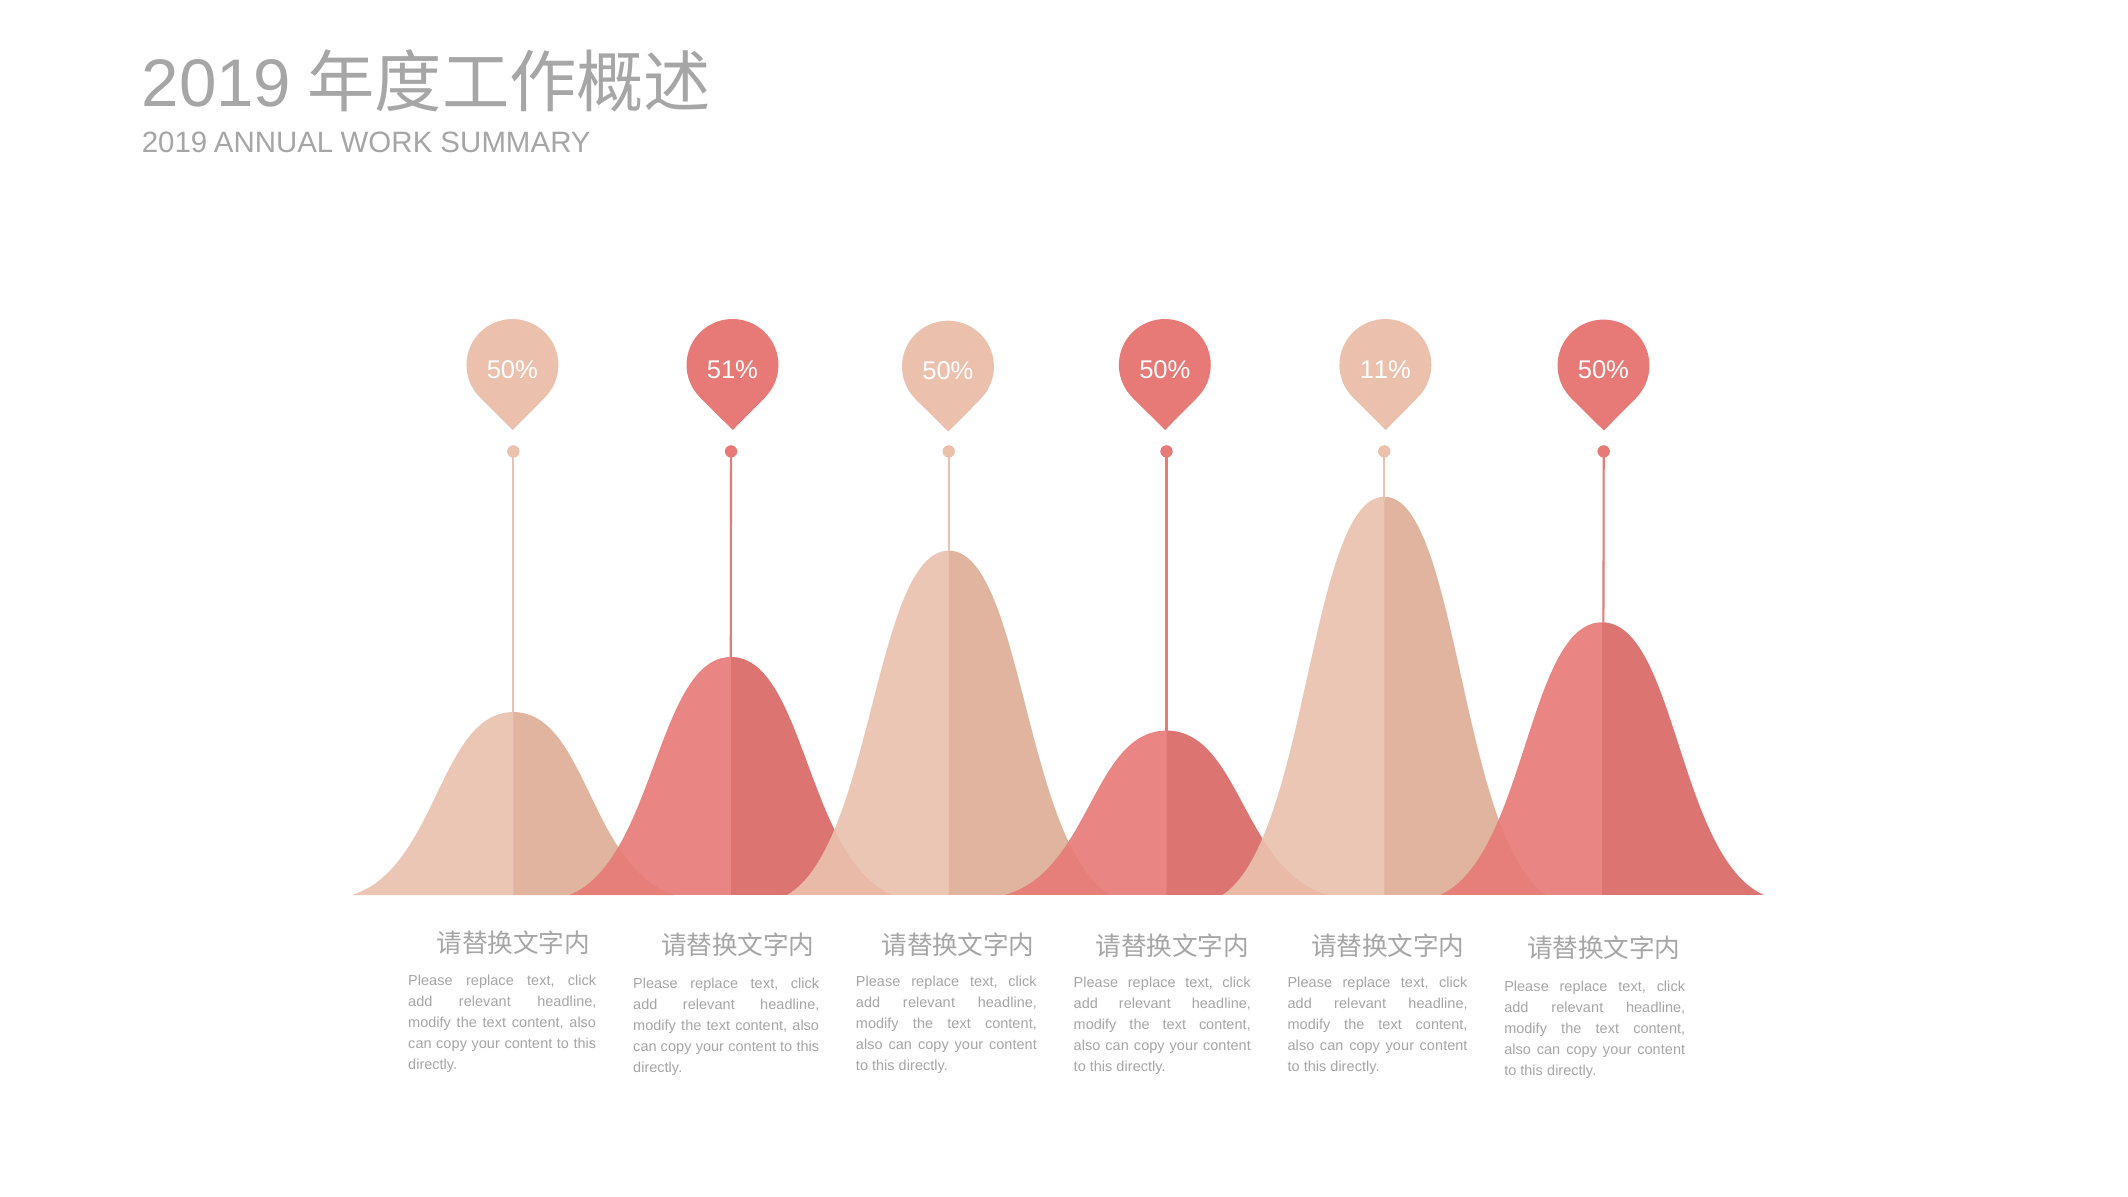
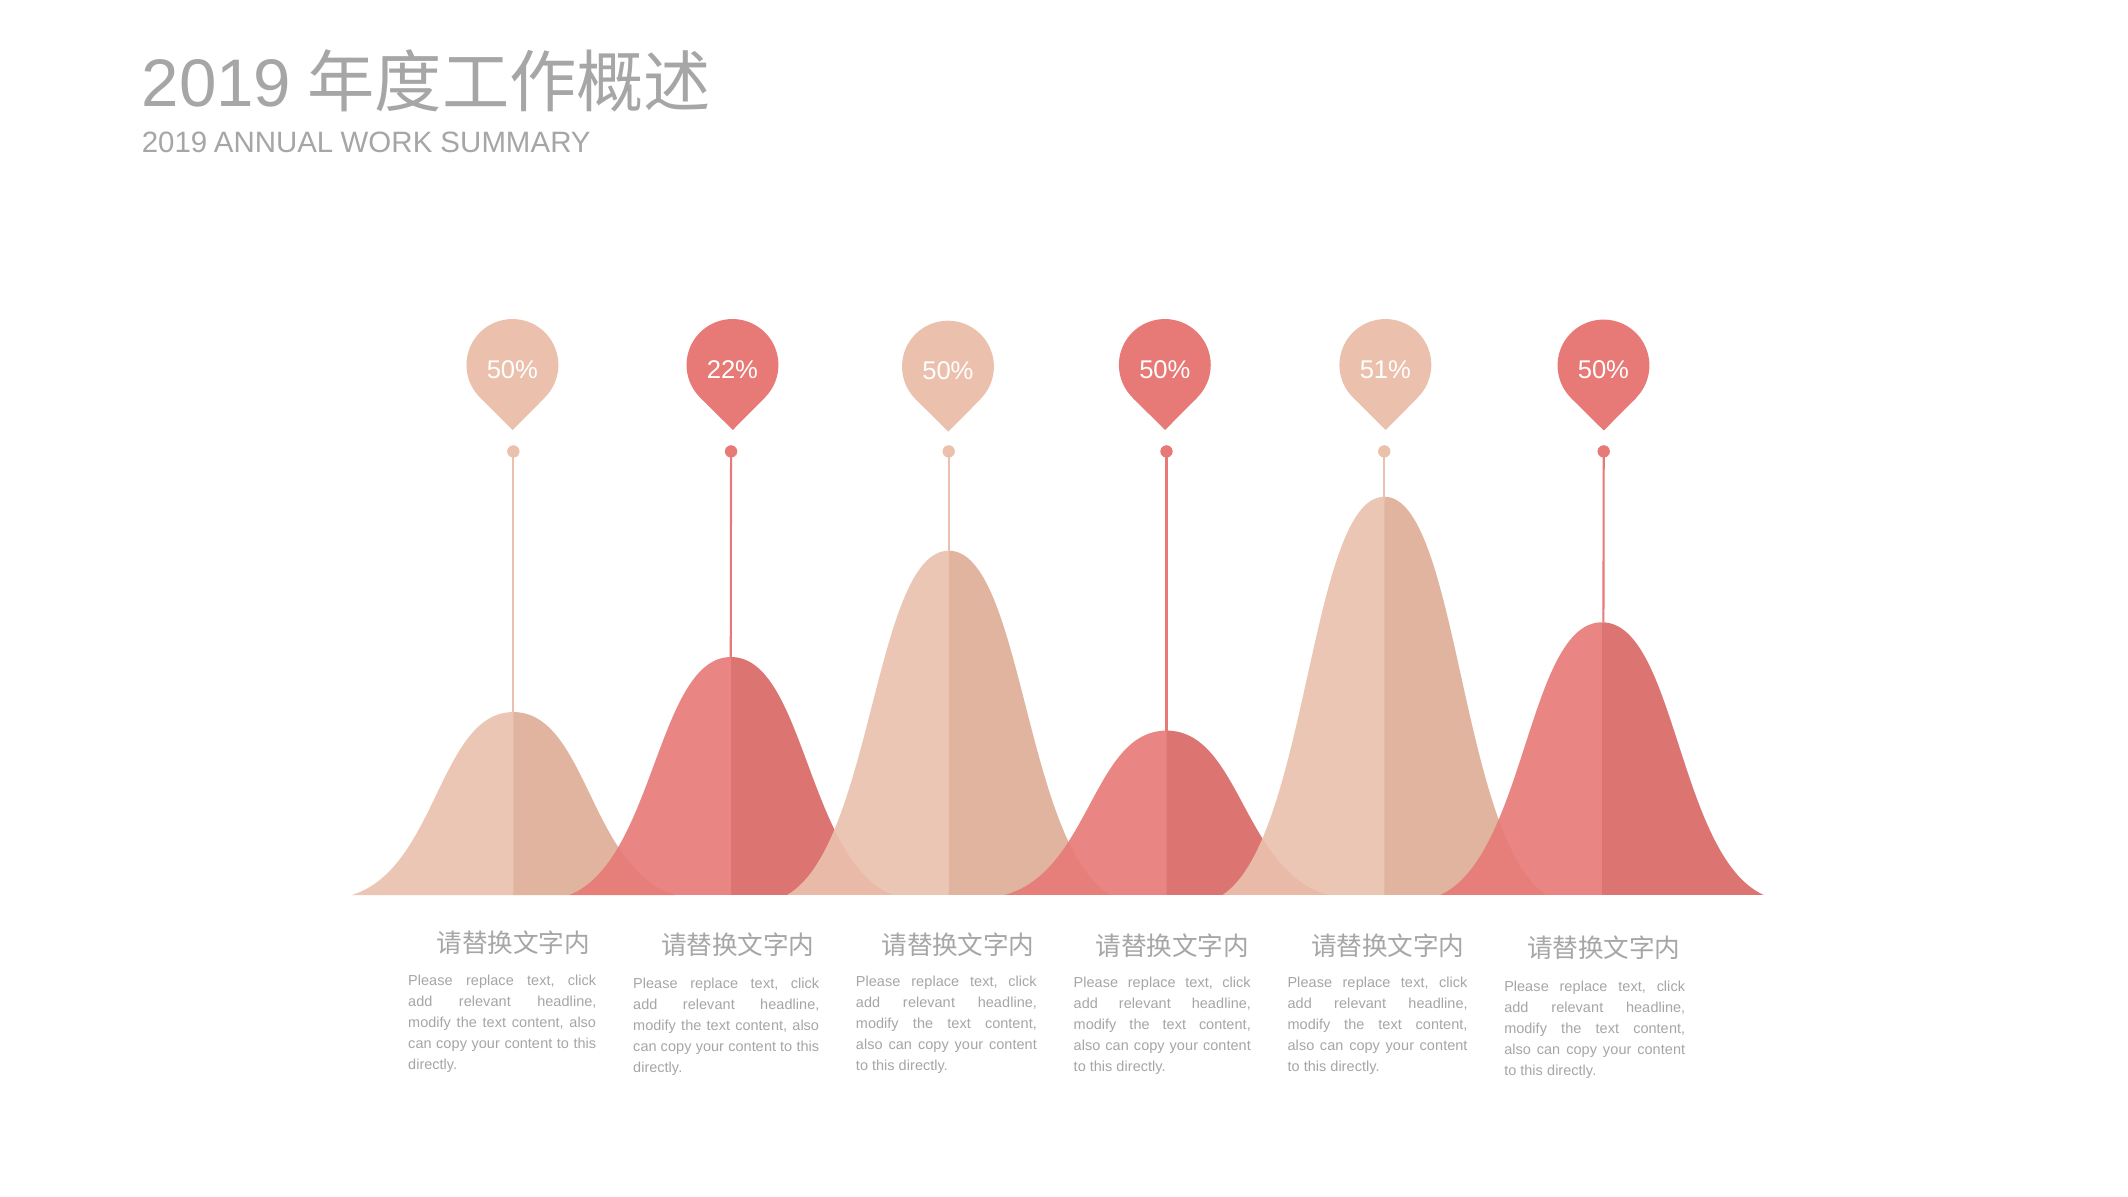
51%: 51% -> 22% (732, 370)
11%: 11% -> 51% (1385, 370)
